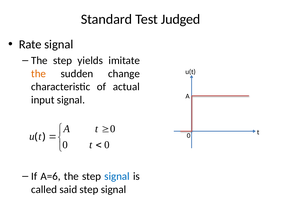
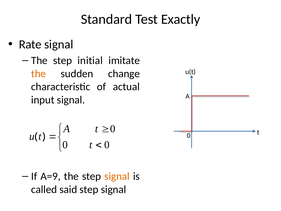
Judged: Judged -> Exactly (181, 19)
yields: yields -> initial (90, 60)
A=6: A=6 -> A=9 (51, 176)
signal colour: blue -> orange (117, 176)
